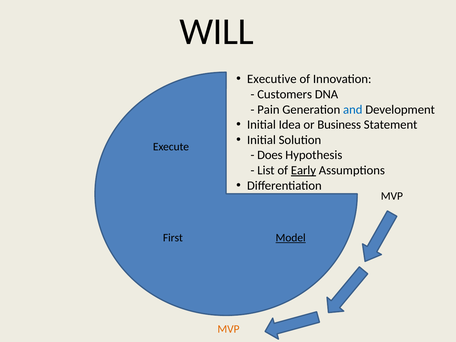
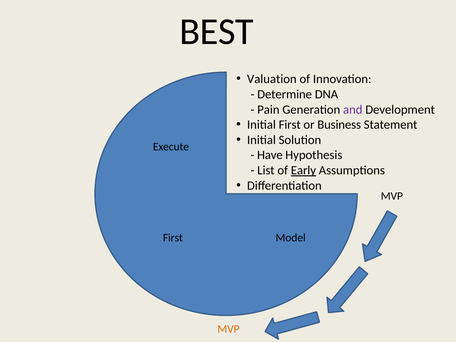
WILL: WILL -> BEST (217, 31)
Executive: Executive -> Valuation (272, 79)
Customers: Customers -> Determine (285, 94)
and colour: blue -> purple (353, 110)
Initial Idea: Idea -> First (290, 125)
Does: Does -> Have (270, 155)
Model underline: present -> none (291, 238)
